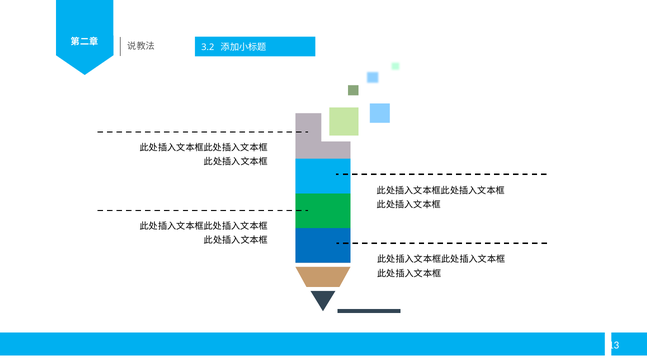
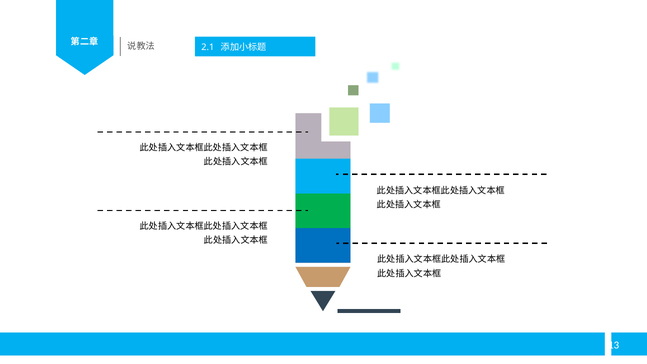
3.2: 3.2 -> 2.1 (208, 47)
